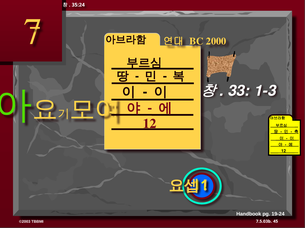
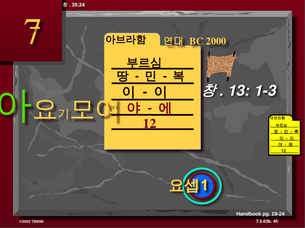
33: 33 -> 13 (239, 91)
